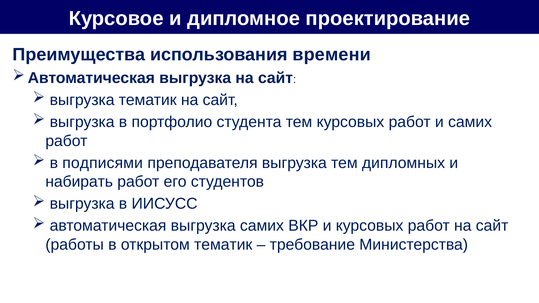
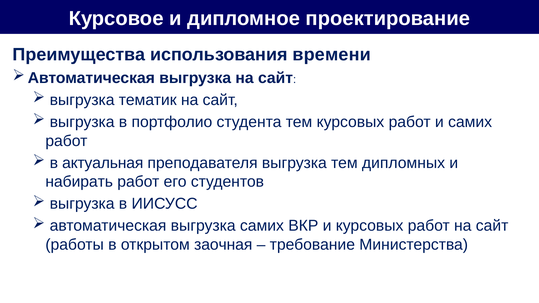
подписями: подписями -> актуальная (103, 163)
открытом тематик: тематик -> заочная (223, 245)
